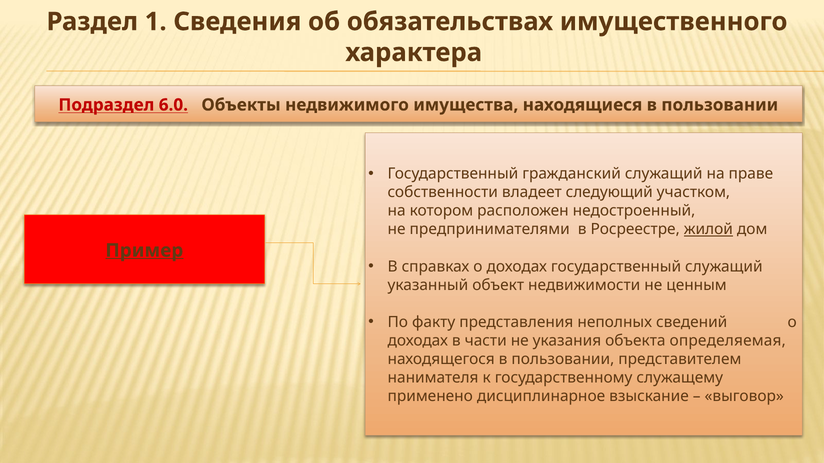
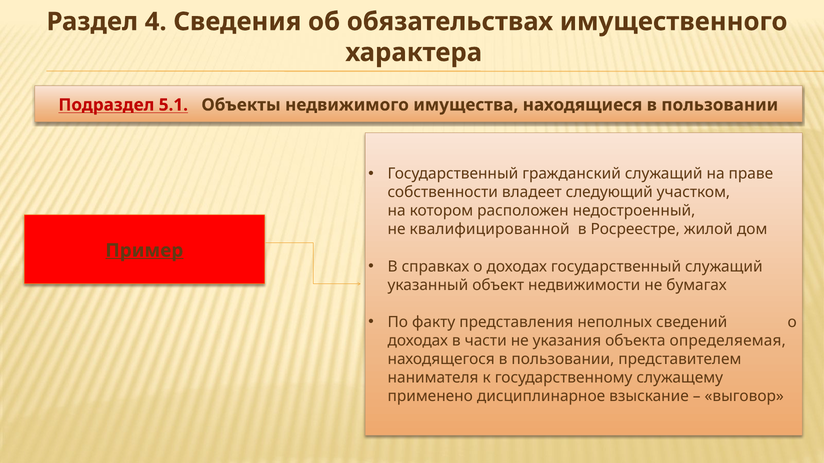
1: 1 -> 4 (156, 22)
6.0: 6.0 -> 5.1 (173, 105)
предпринимателями: предпринимателями -> квалифицированной (490, 230)
жилой underline: present -> none (708, 230)
ценным: ценным -> бумагах (697, 285)
